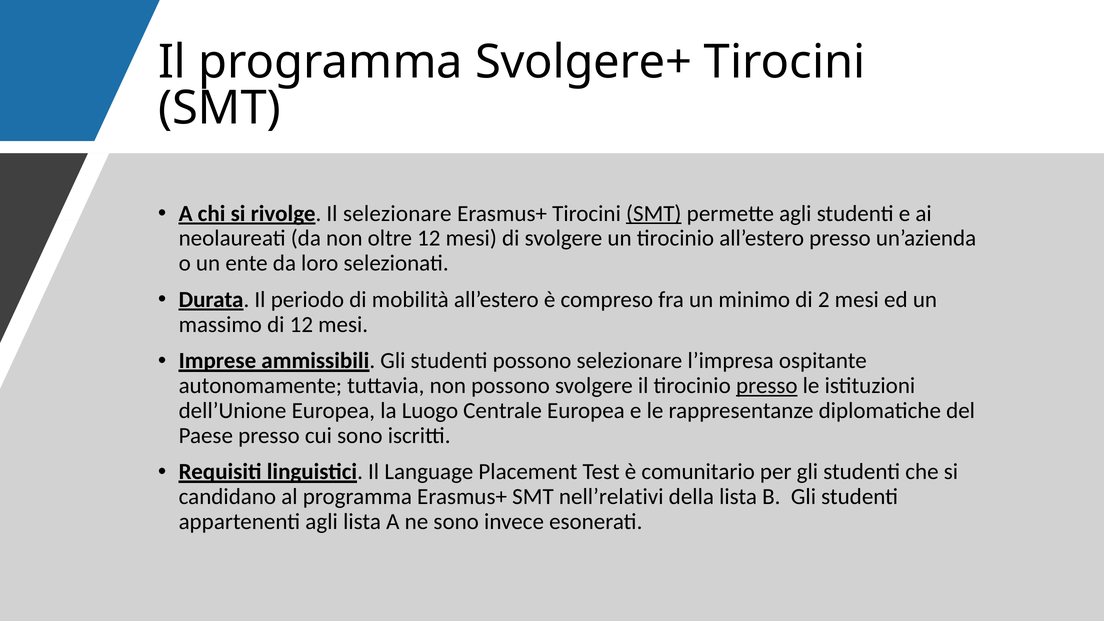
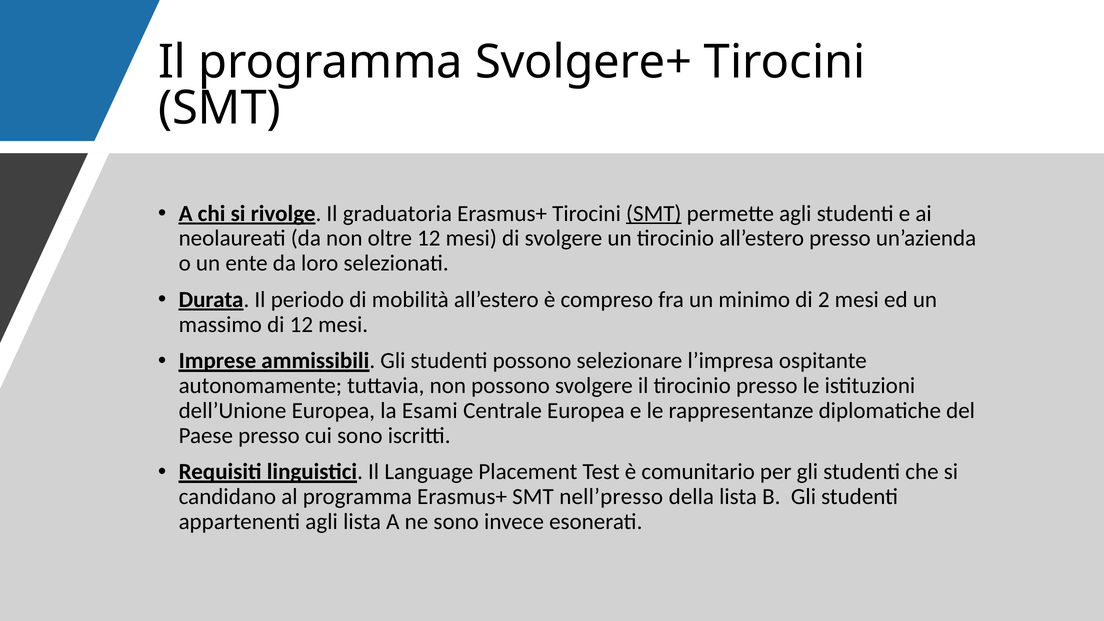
Il selezionare: selezionare -> graduatoria (397, 214)
presso underline: present -> none (767, 386)
Luogo: Luogo -> Esami (430, 411)
nell’relativi: nell’relativi -> nell’presso (611, 497)
